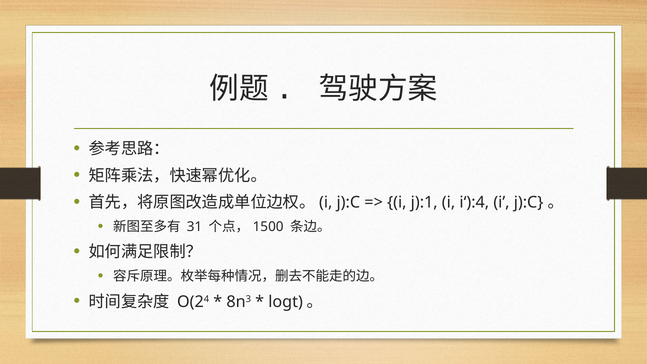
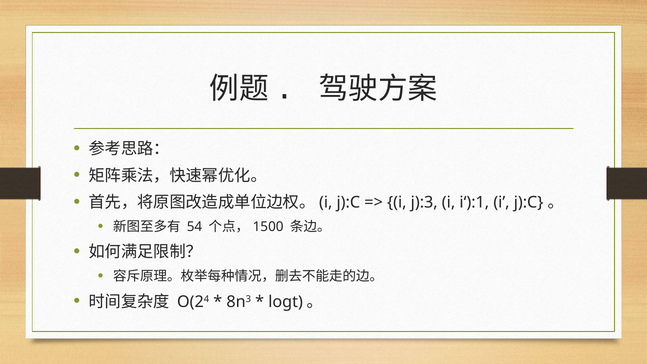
j):1: j):1 -> j):3 (424, 202)
i‘):4: i‘):4 -> i‘):1 (474, 202)
31: 31 -> 54 (194, 227)
